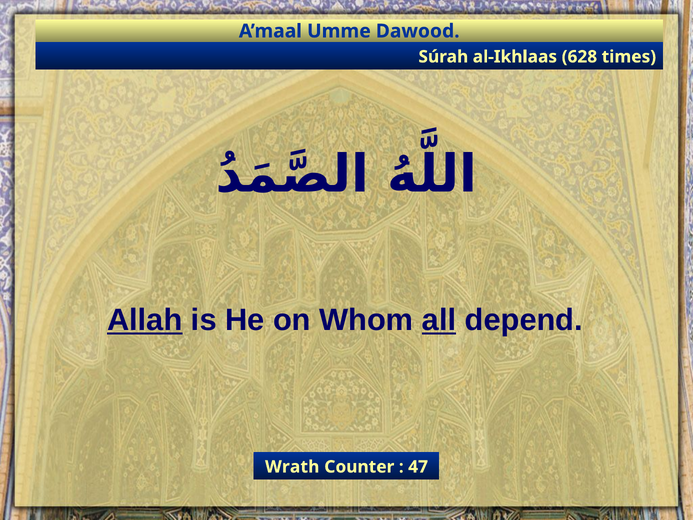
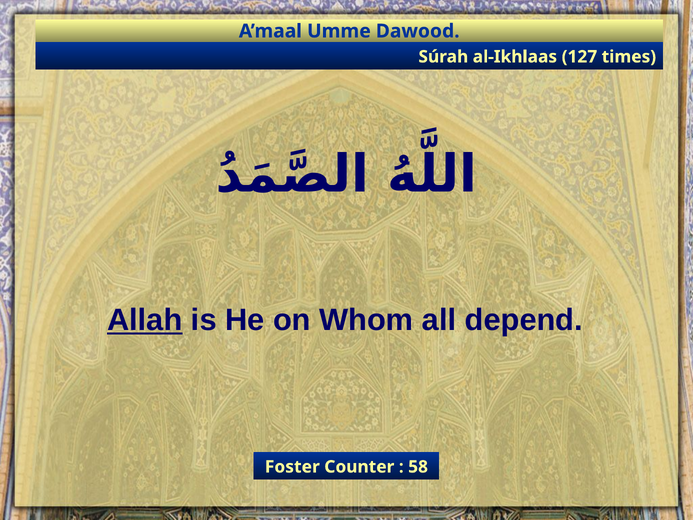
628: 628 -> 127 (579, 57)
all underline: present -> none (439, 320)
Wrath: Wrath -> Foster (292, 467)
47: 47 -> 58 (418, 467)
